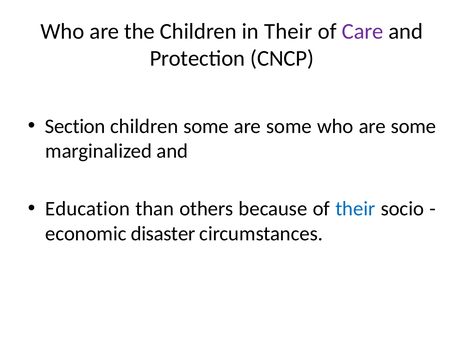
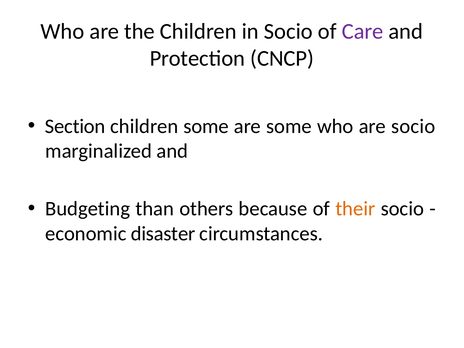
in Their: Their -> Socio (288, 31)
who are some: some -> socio (413, 126)
Education: Education -> Budgeting (88, 209)
their colour: blue -> orange (355, 209)
